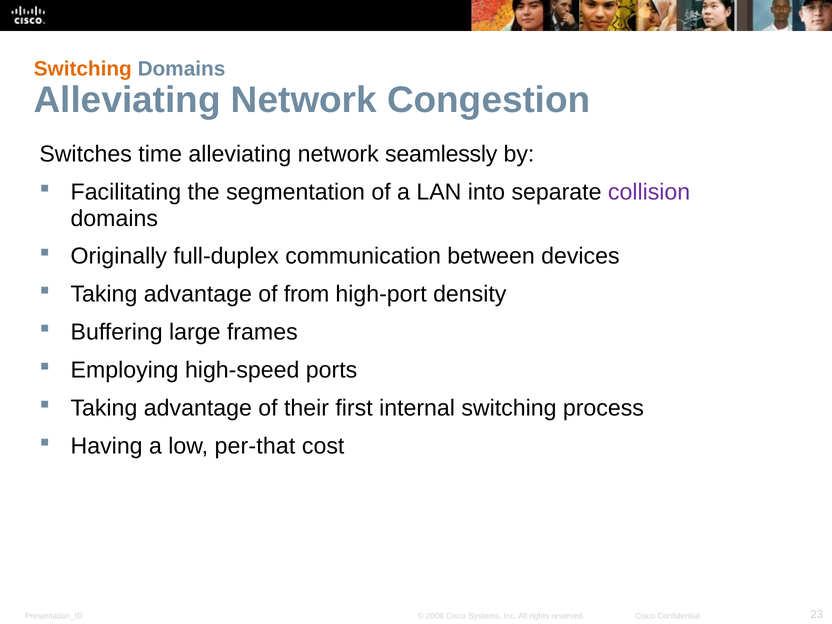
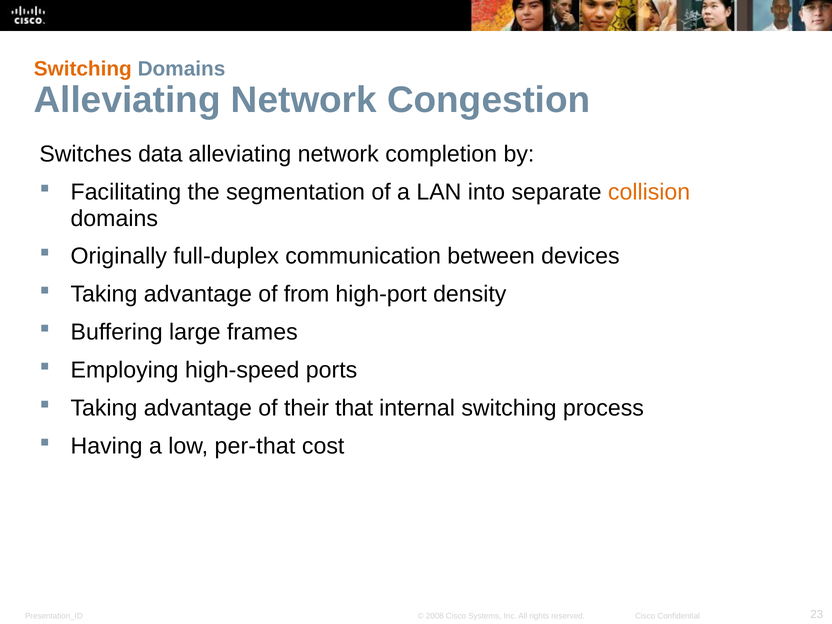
time: time -> data (160, 154)
seamlessly: seamlessly -> completion (441, 154)
collision colour: purple -> orange (649, 192)
first: first -> that (354, 408)
